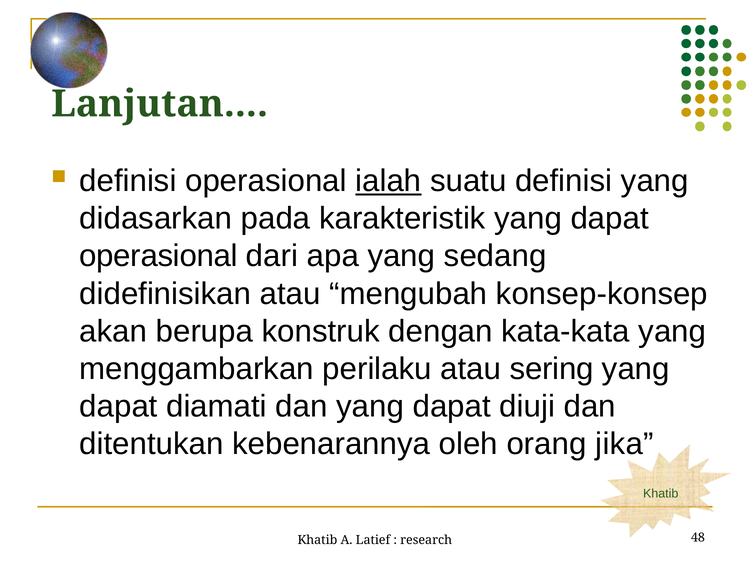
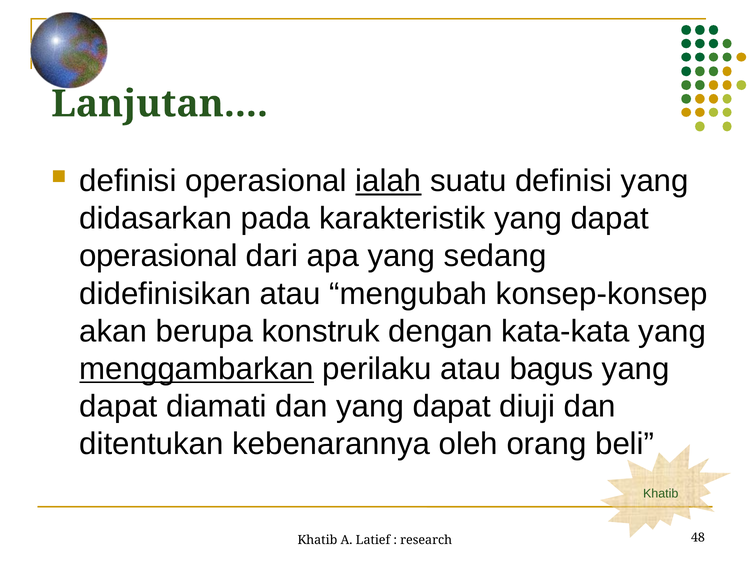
menggambarkan underline: none -> present (197, 368)
sering: sering -> bagus (552, 368)
jika: jika -> beli (625, 443)
